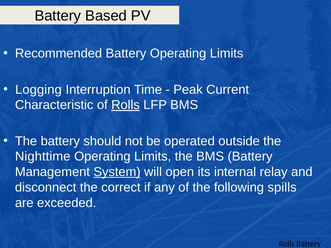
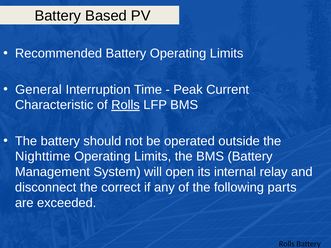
Logging: Logging -> General (38, 90)
System underline: present -> none (117, 172)
spills: spills -> parts (282, 188)
